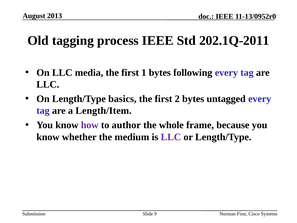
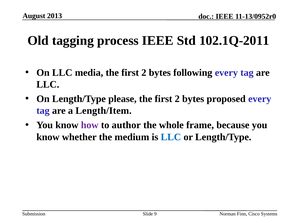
202.1Q-2011: 202.1Q-2011 -> 102.1Q-2011 (234, 40)
media the first 1: 1 -> 2 (144, 72)
basics: basics -> please (122, 99)
untagged: untagged -> proposed (226, 99)
LLC colour: purple -> blue (171, 137)
